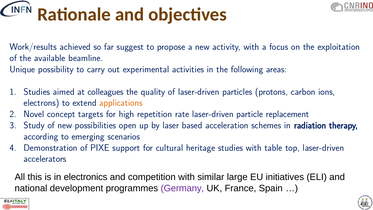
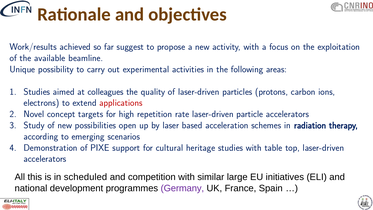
applications colour: orange -> red (121, 103)
particle replacement: replacement -> accelerators (287, 114)
electronics: electronics -> scheduled (85, 177)
